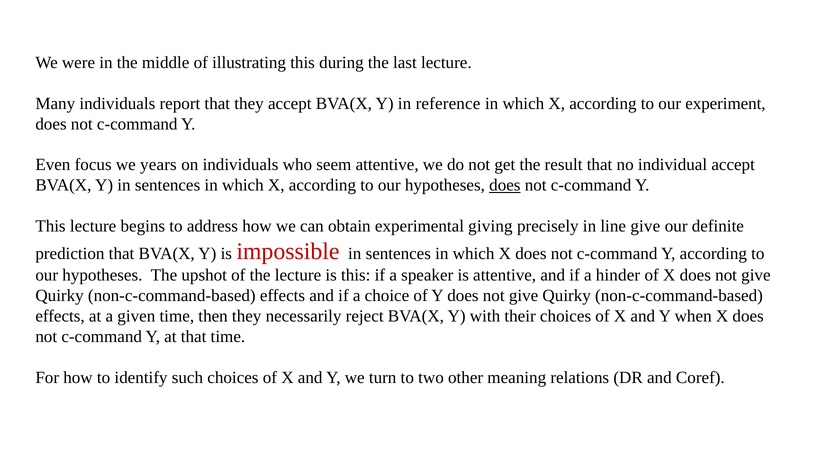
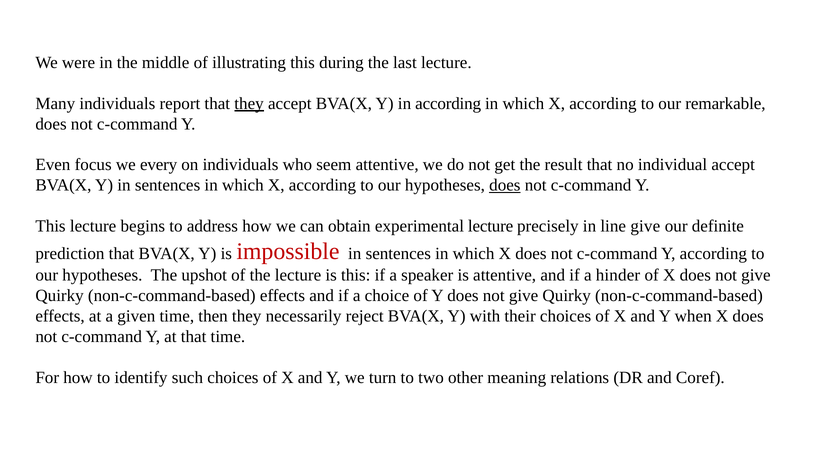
they underline: none -> present (249, 103)
in reference: reference -> according (448, 103)
experiment: experiment -> remarkable (725, 103)
years: years -> every (159, 165)
experimental giving: giving -> lecture (491, 226)
